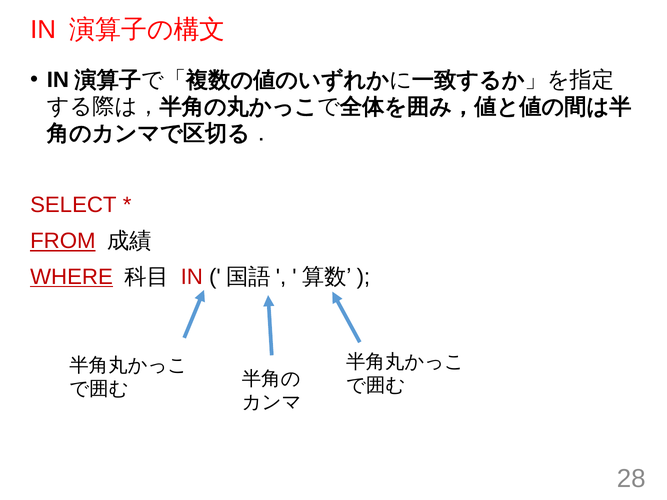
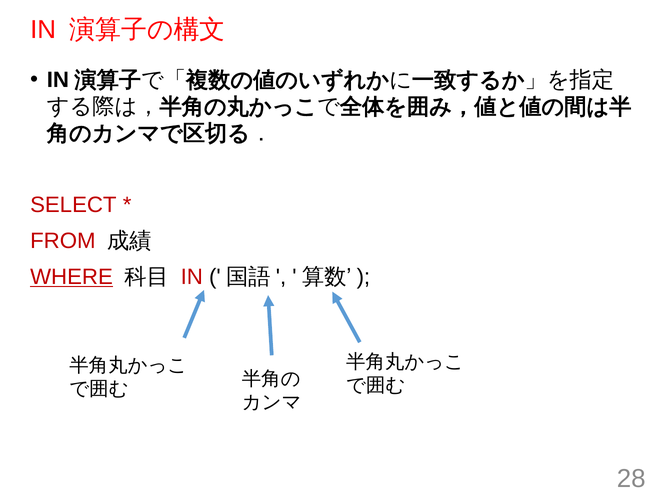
FROM underline: present -> none (63, 241)
